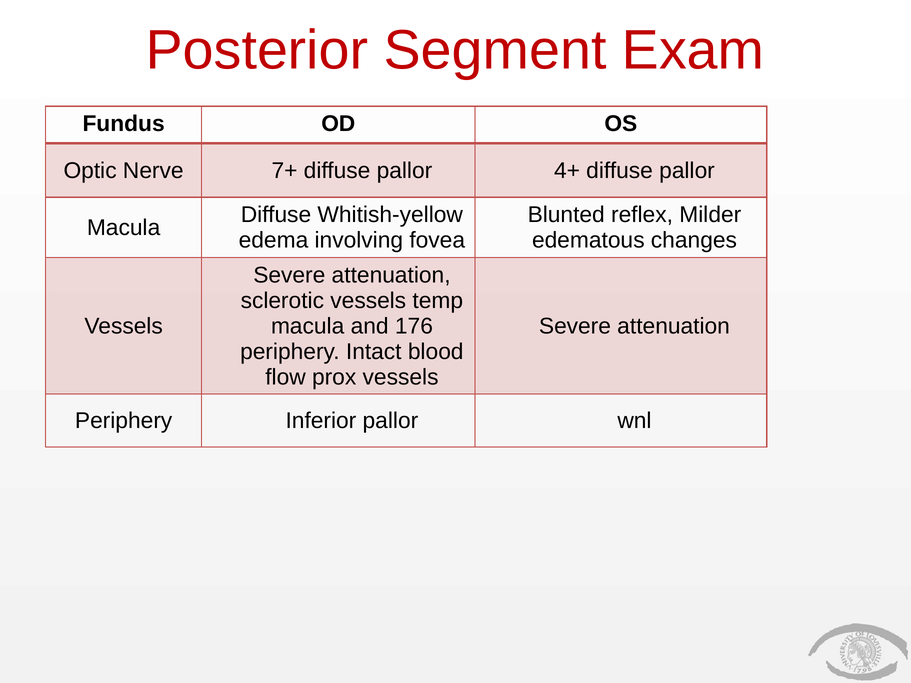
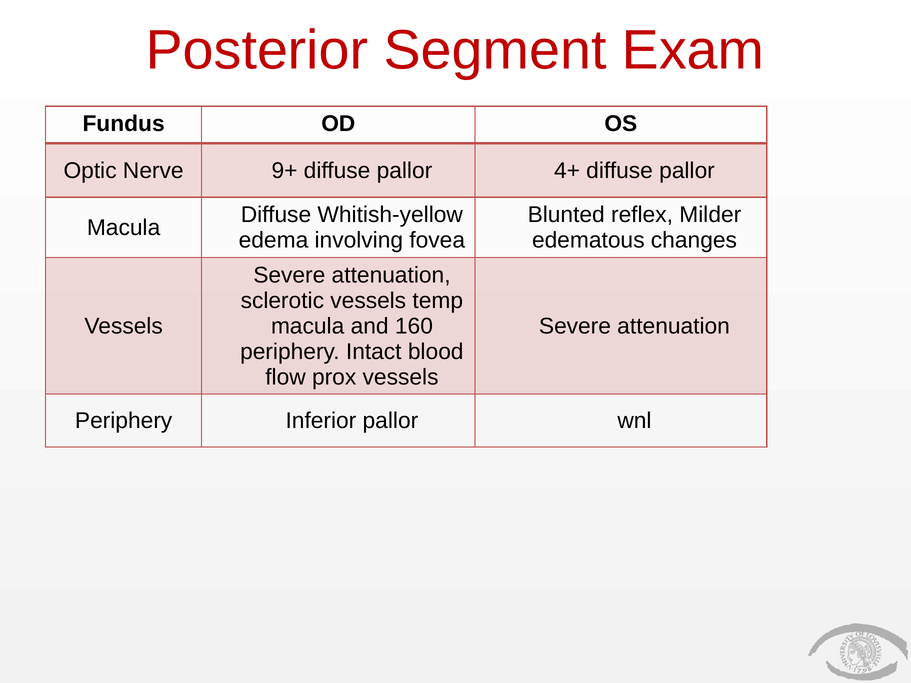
7+: 7+ -> 9+ (284, 171)
176: 176 -> 160 (414, 326)
